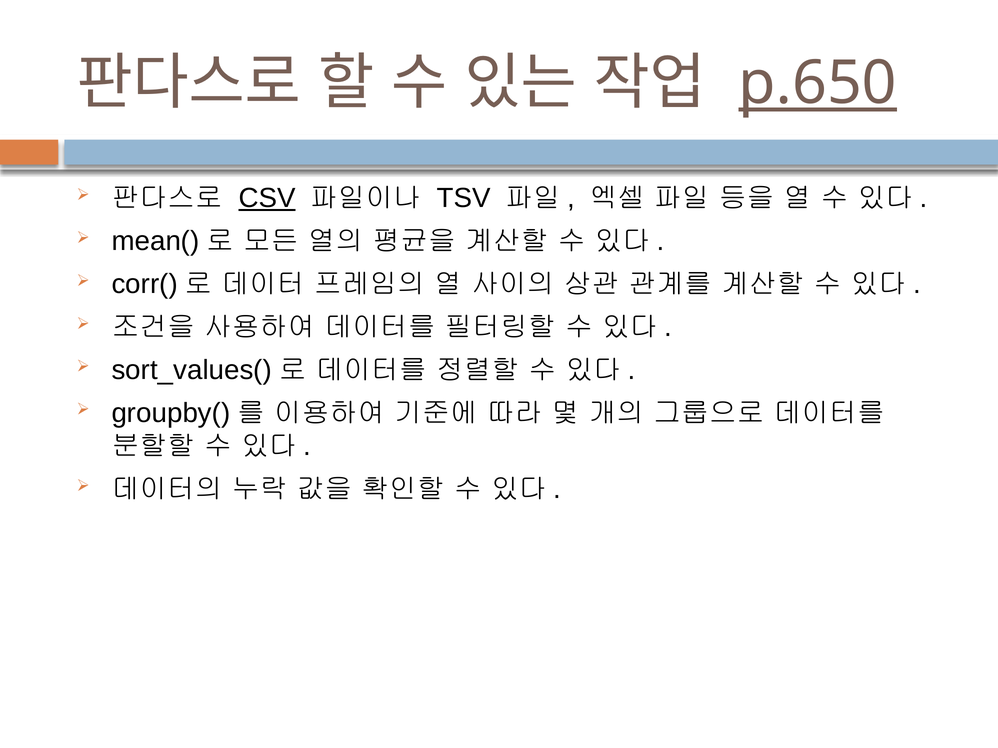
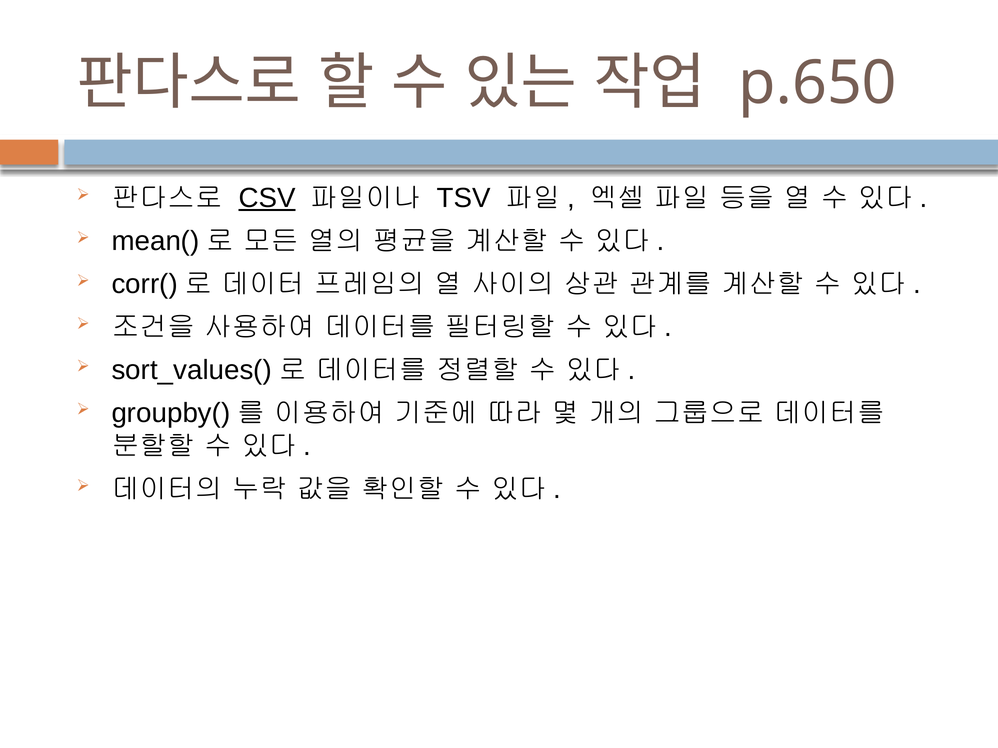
p.650 underline: present -> none (818, 83)
